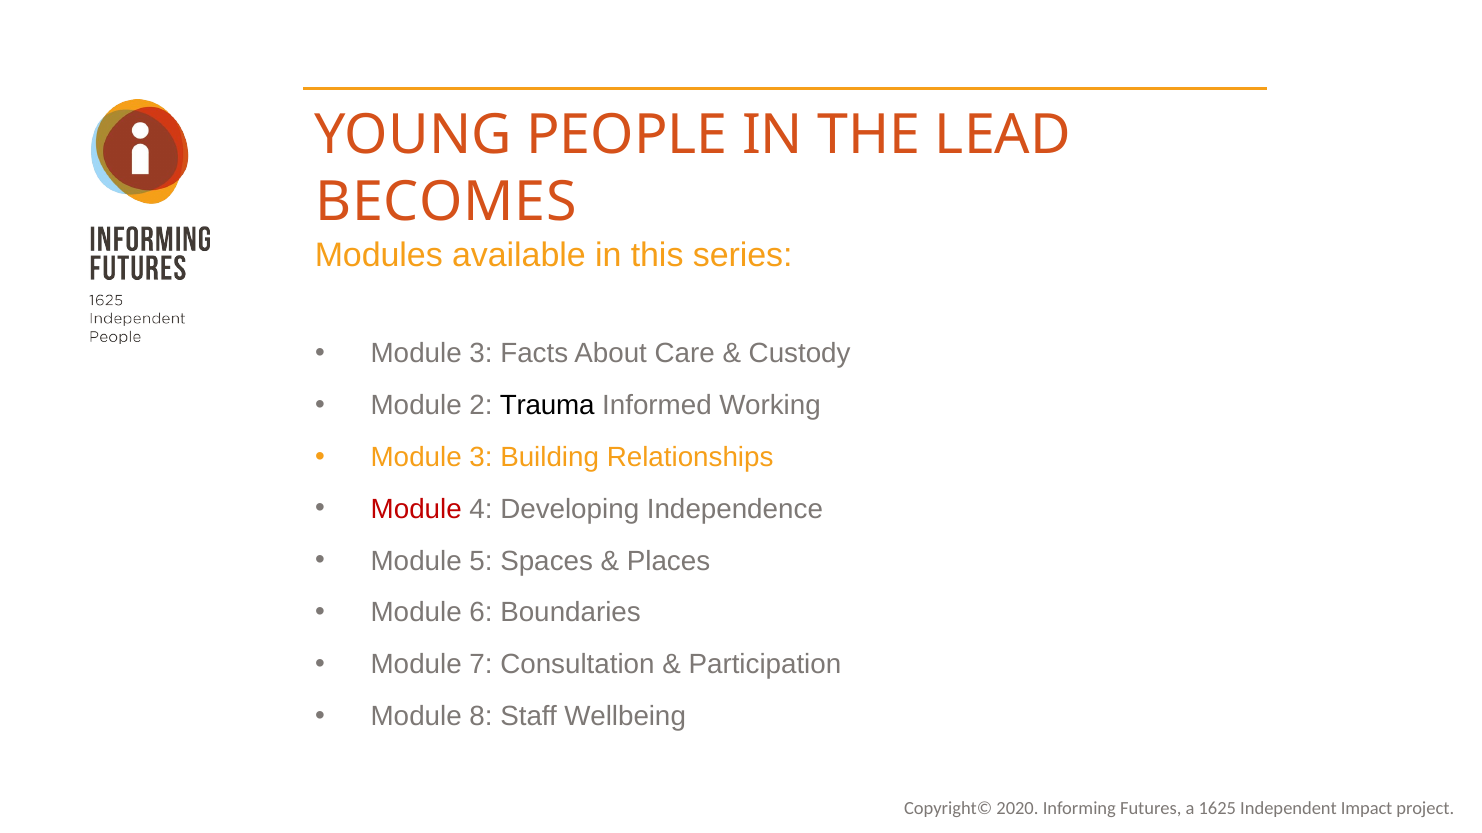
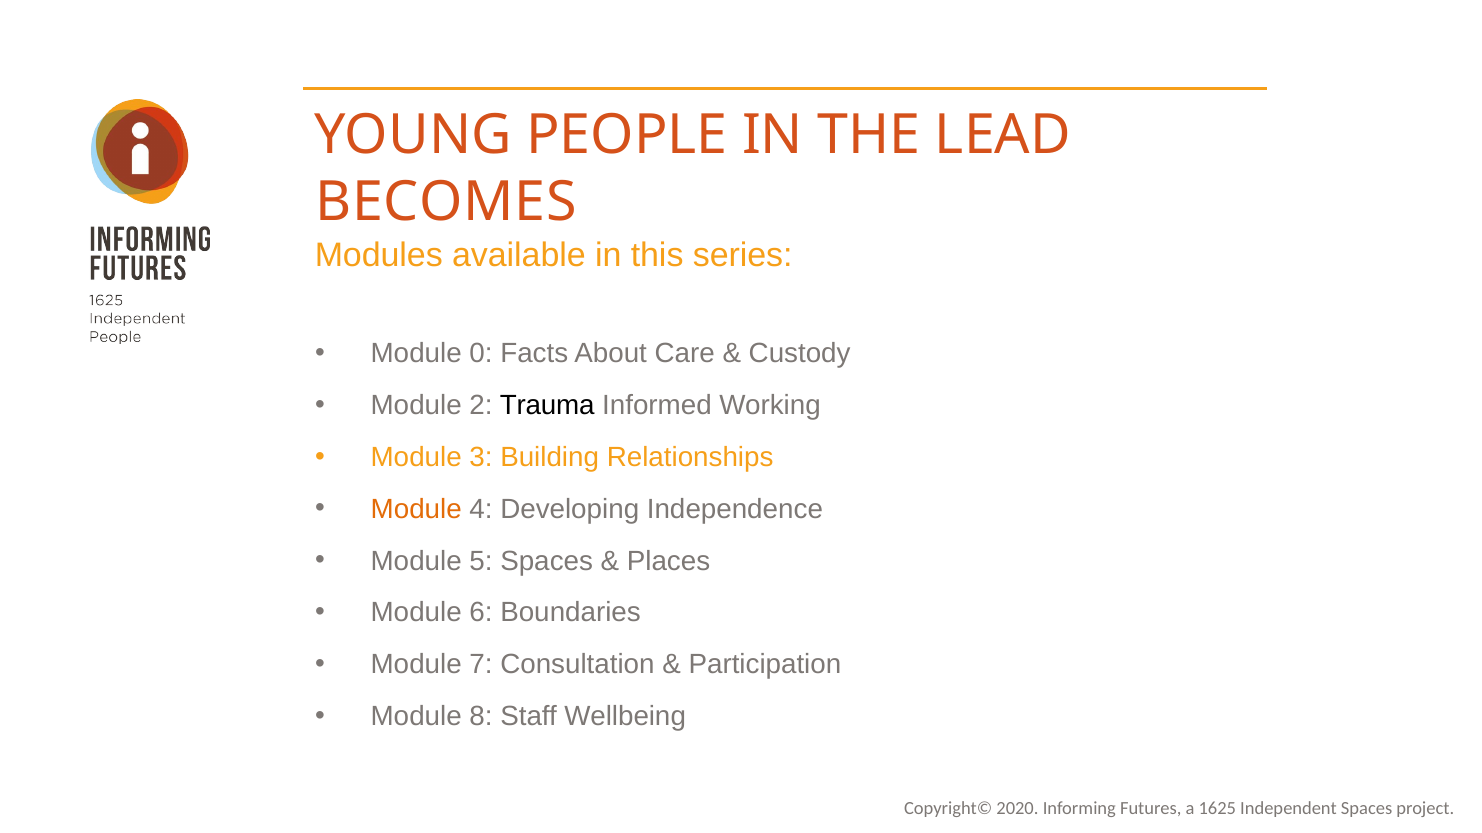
3: 3 -> 0 (481, 354)
Module colour: red -> orange (416, 510)
Impact: Impact -> Spaces (1367, 809)
